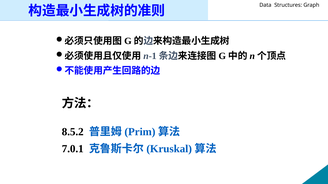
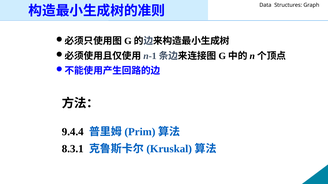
8.5.2: 8.5.2 -> 9.4.4 (73, 132)
7.0.1: 7.0.1 -> 8.3.1 (73, 149)
